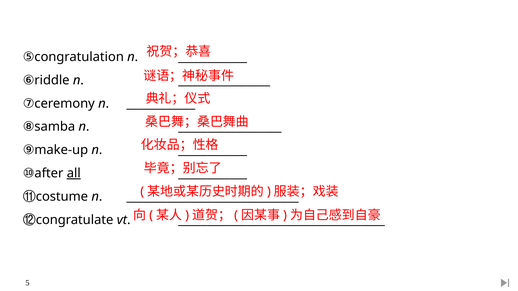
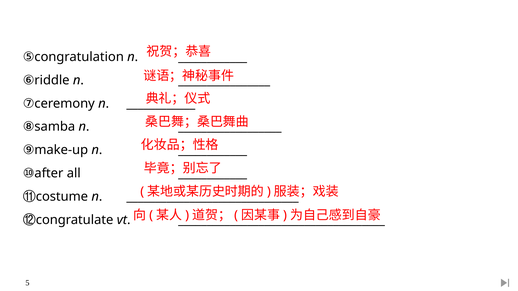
all underline: present -> none (74, 173)
